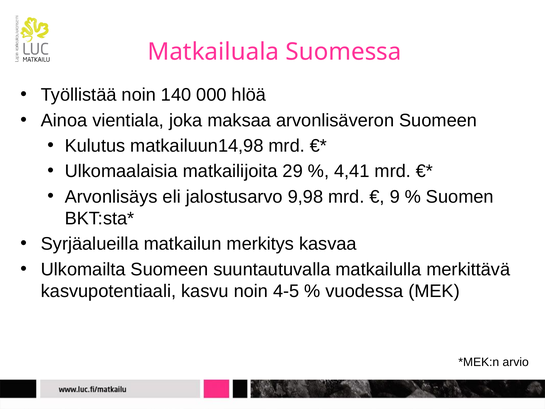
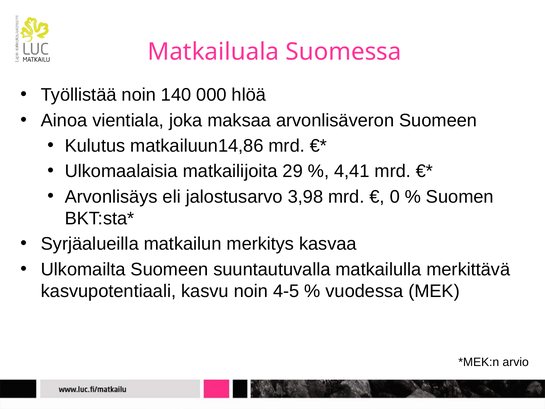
matkailuun14,98: matkailuun14,98 -> matkailuun14,86 (197, 146)
9,98: 9,98 -> 3,98 (305, 197)
9: 9 -> 0 (395, 197)
